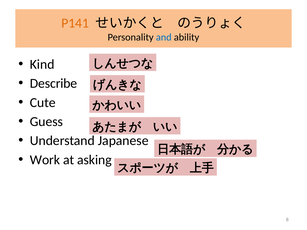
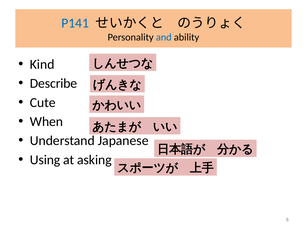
P141 colour: orange -> blue (75, 23)
Guess: Guess -> When (46, 122)
Work: Work -> Using (45, 160)
